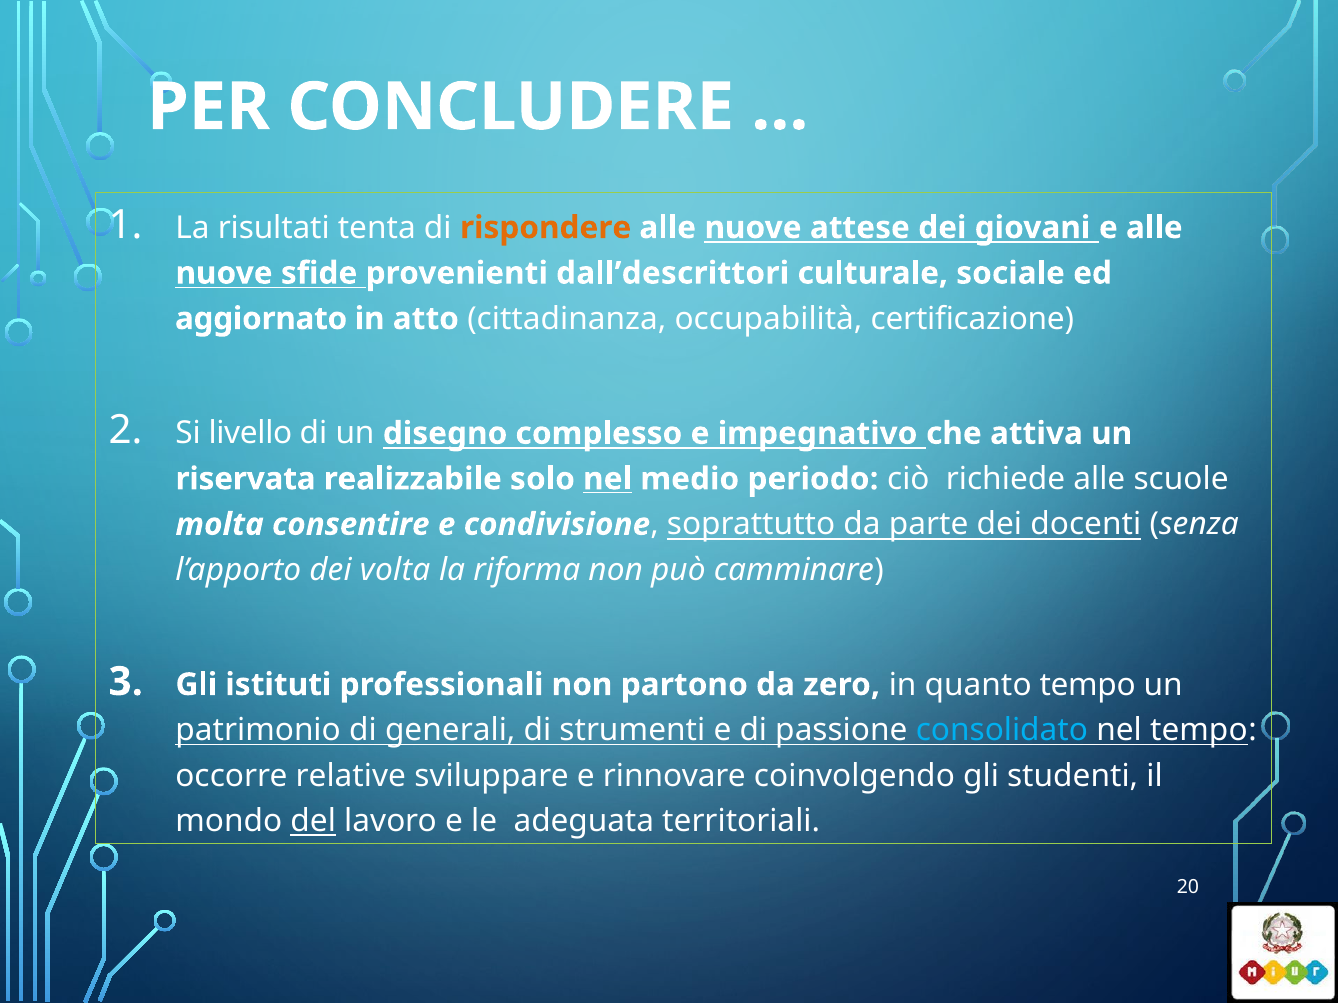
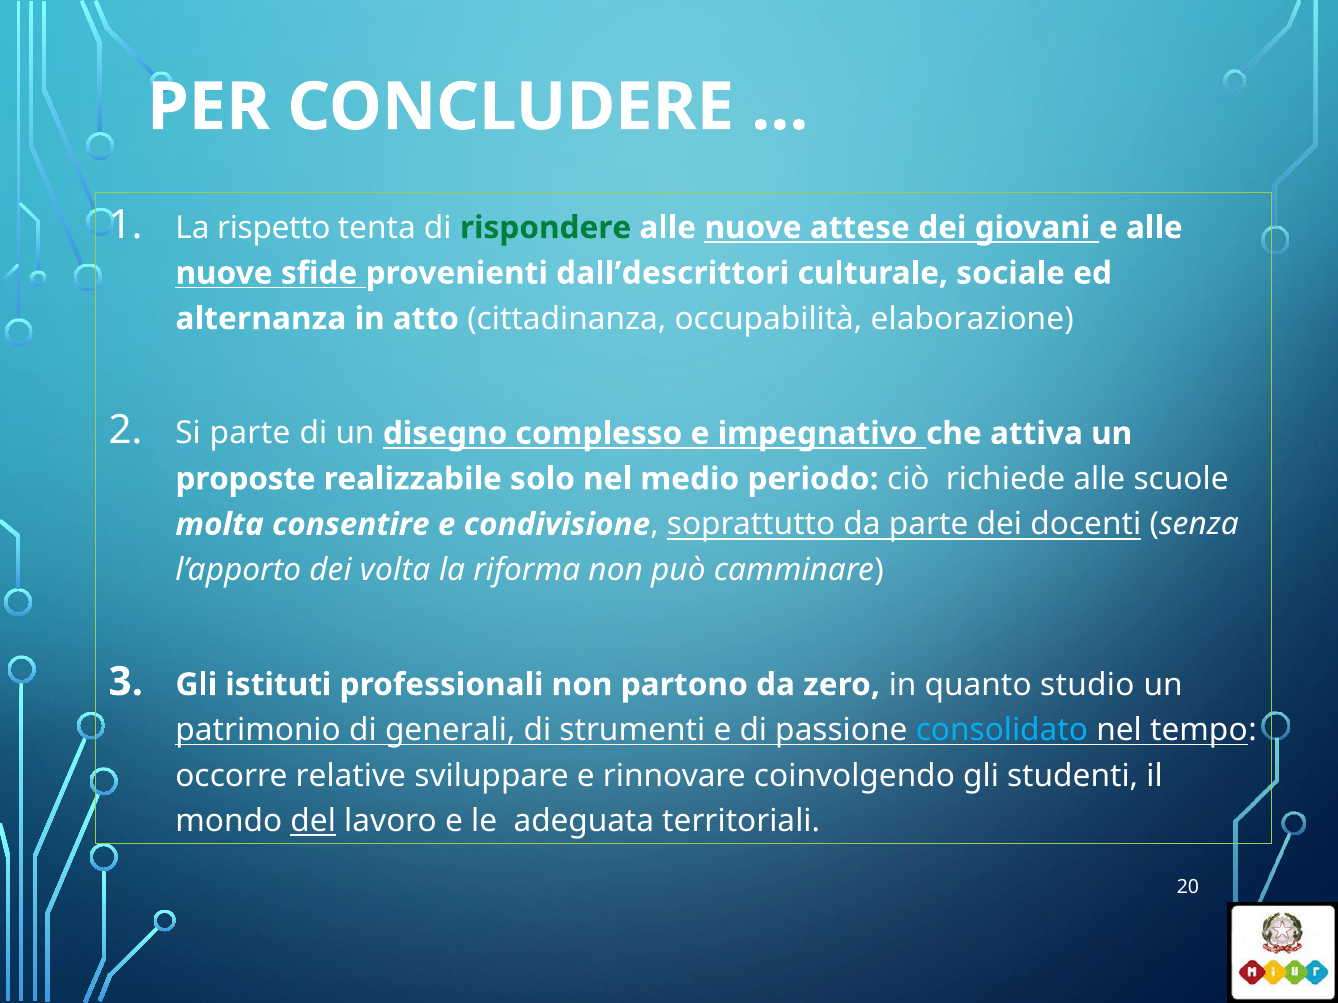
risultati: risultati -> rispetto (274, 228)
rispondere colour: orange -> green (546, 228)
aggiornato: aggiornato -> alternanza (261, 319)
certificazione: certificazione -> elaborazione (972, 319)
Si livello: livello -> parte (250, 434)
riservata: riservata -> proposte (246, 479)
nel underline: present -> none (608, 479)
quanto tempo: tempo -> studio (1087, 685)
